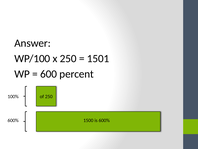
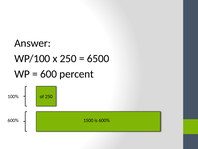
1501: 1501 -> 6500 (98, 58)
